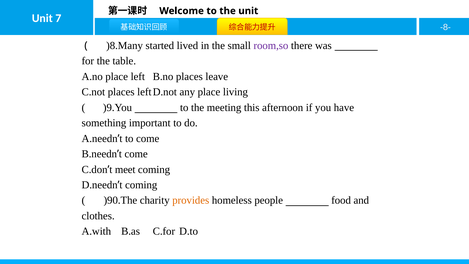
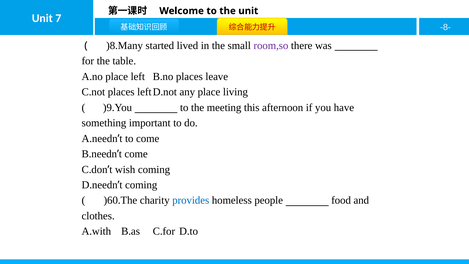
meet: meet -> wish (125, 169)
)90.The: )90.The -> )60.The (120, 200)
provides colour: orange -> blue (191, 200)
